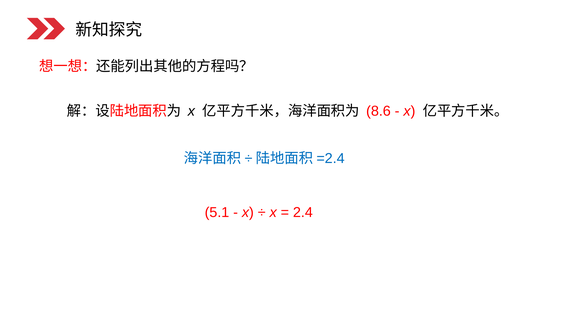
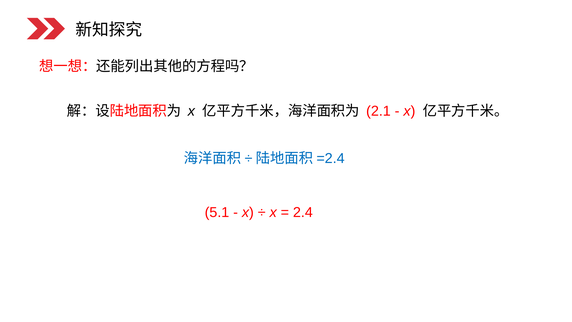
8.6: 8.6 -> 2.1 (378, 111)
